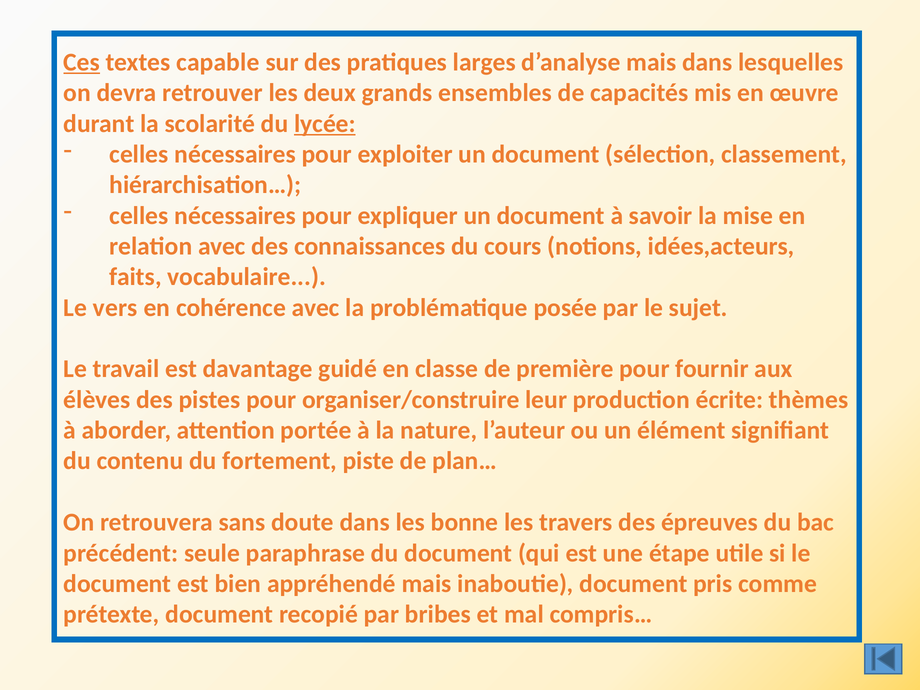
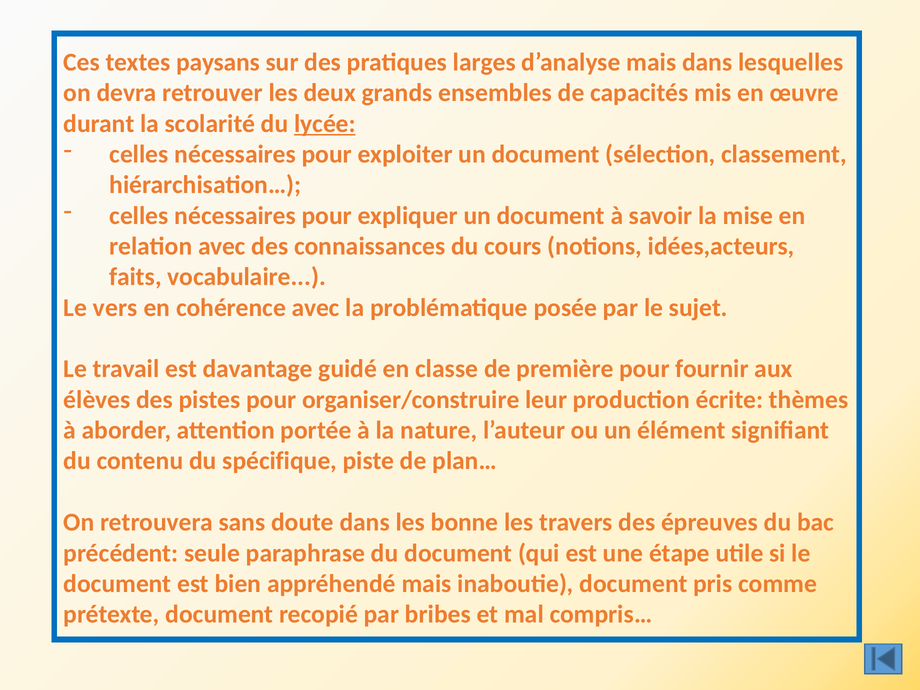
Ces underline: present -> none (82, 62)
capable: capable -> paysans (218, 62)
fortement: fortement -> spécifique (280, 461)
